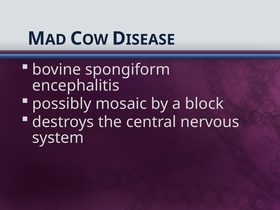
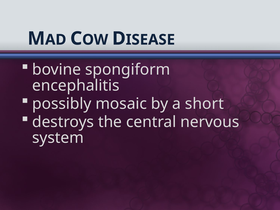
block: block -> short (204, 104)
